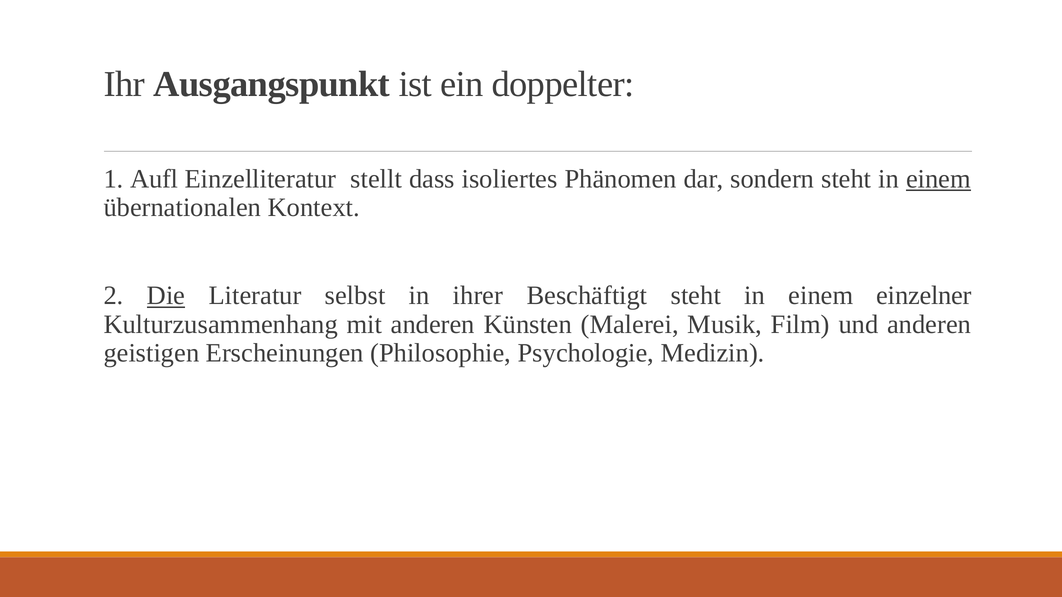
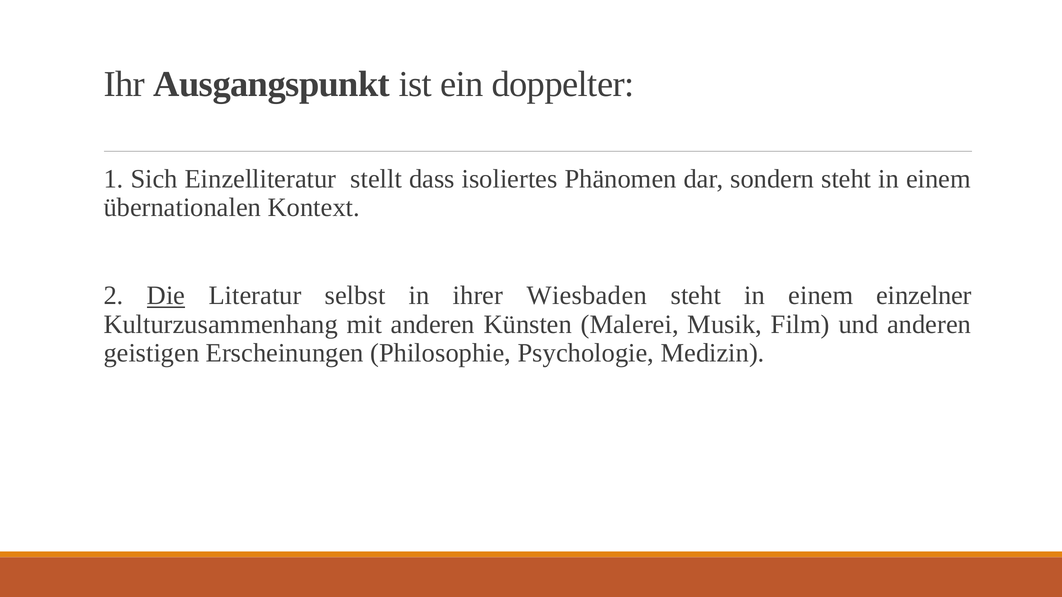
Aufl: Aufl -> Sich (154, 179)
einem underline: present -> none (938, 179)
Beschäftigt: Beschäftigt -> Wiesbaden (587, 296)
